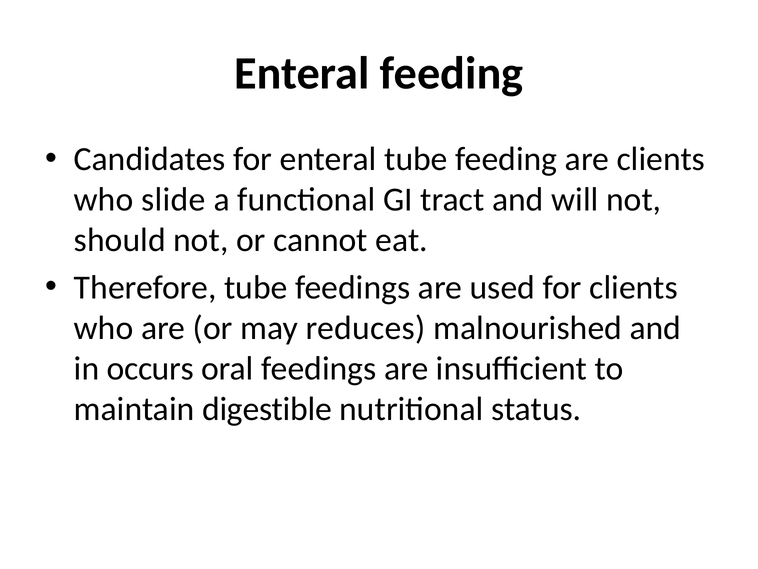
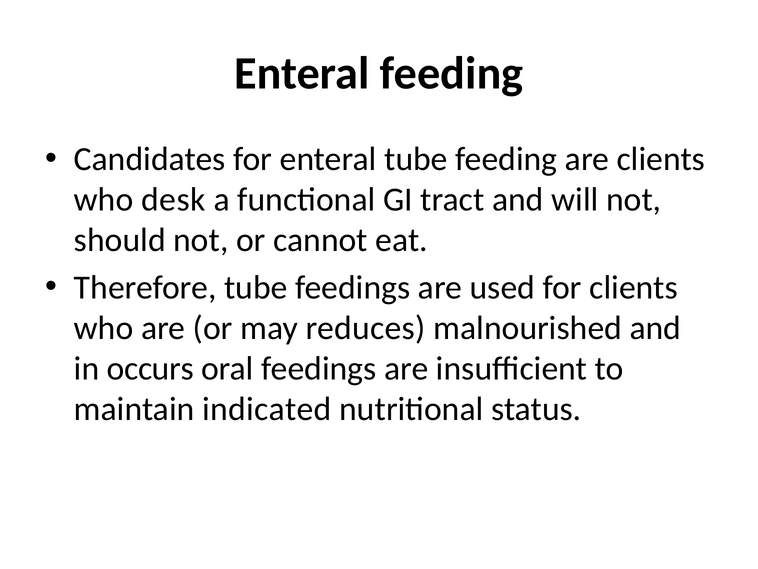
slide: slide -> desk (173, 200)
digestible: digestible -> indicated (267, 409)
